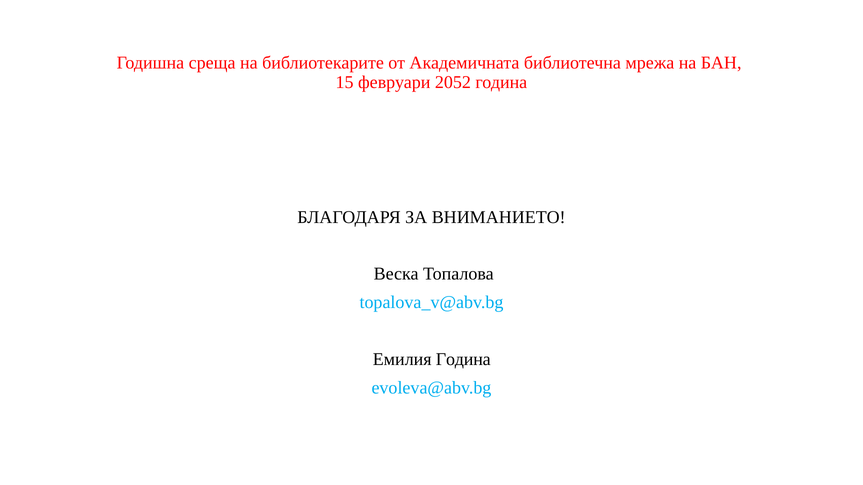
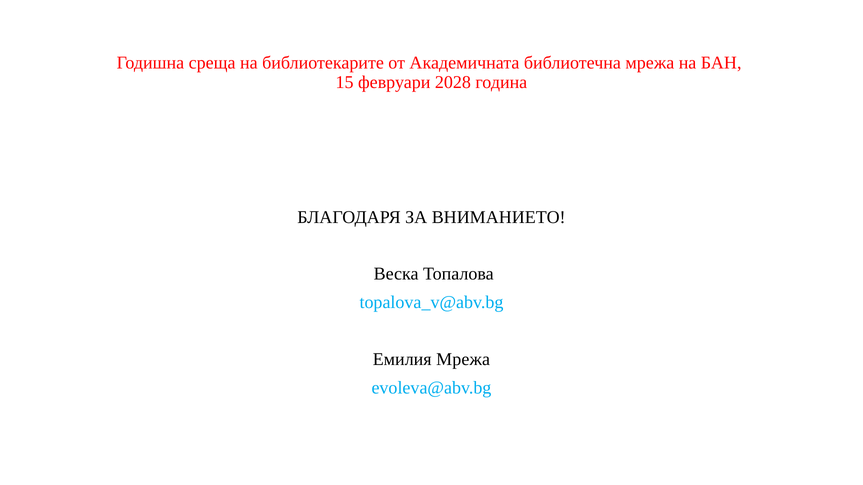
2052: 2052 -> 2028 (453, 82)
Емилия Година: Година -> Мрежа (463, 360)
